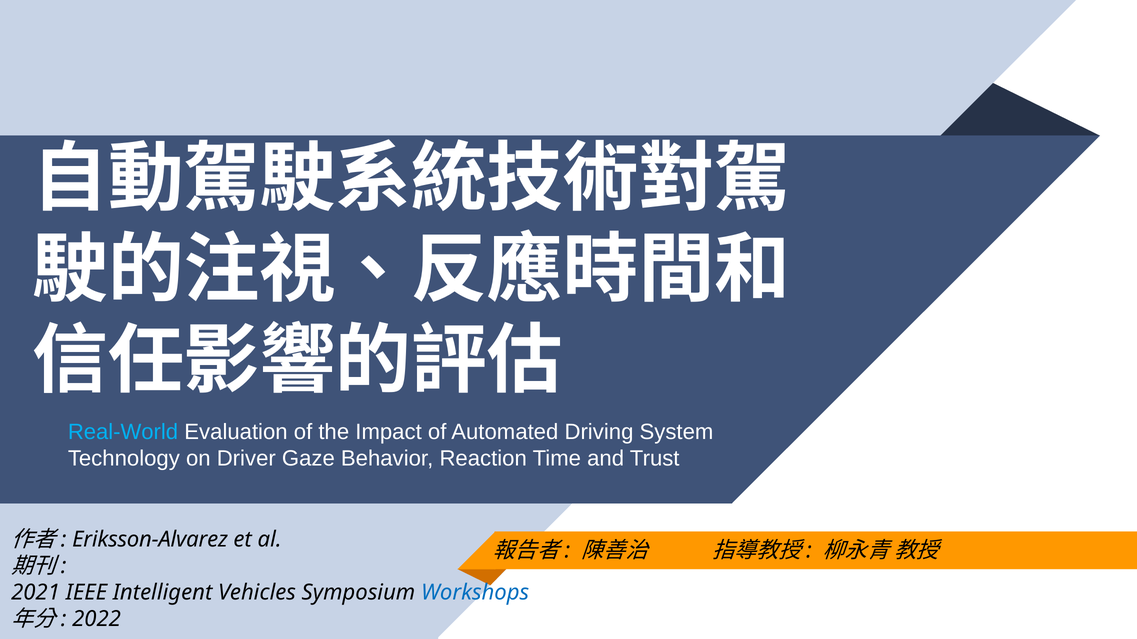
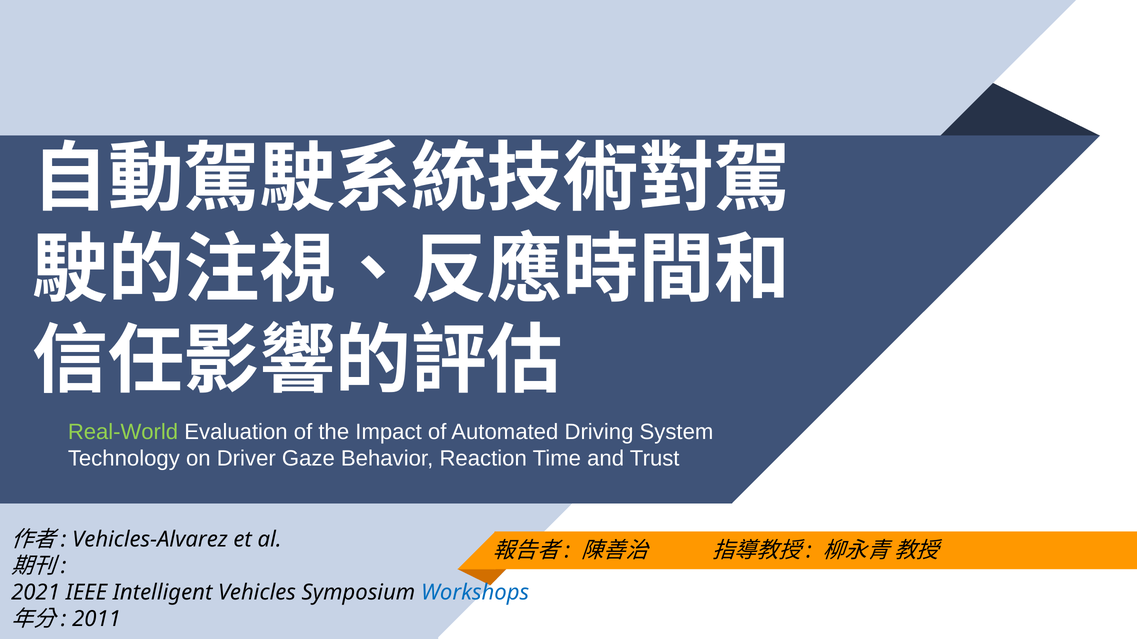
Real-World colour: light blue -> light green (123, 432)
Eriksson-Alvarez: Eriksson-Alvarez -> Vehicles-Alvarez (150, 540)
2022: 2022 -> 2011 (97, 620)
